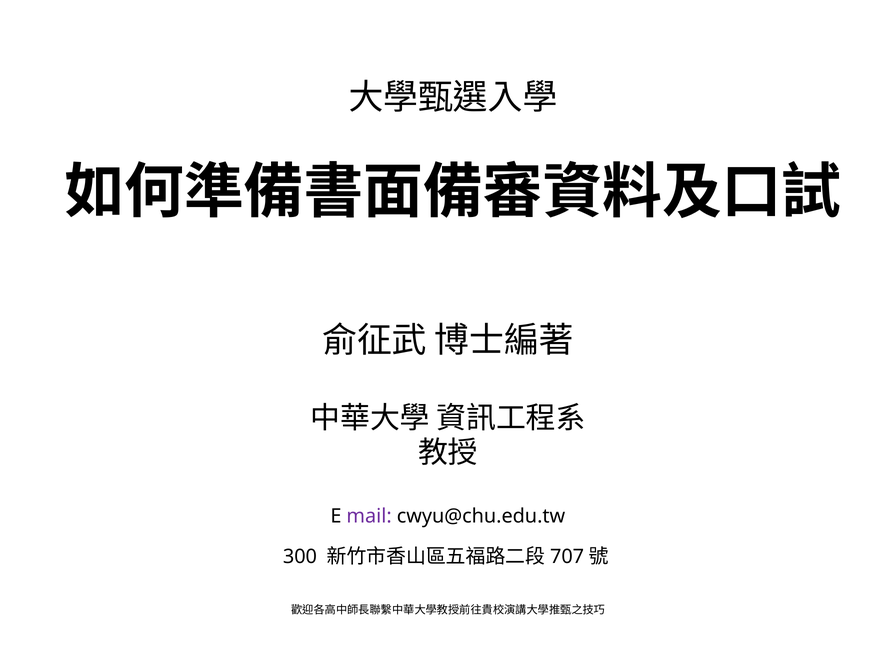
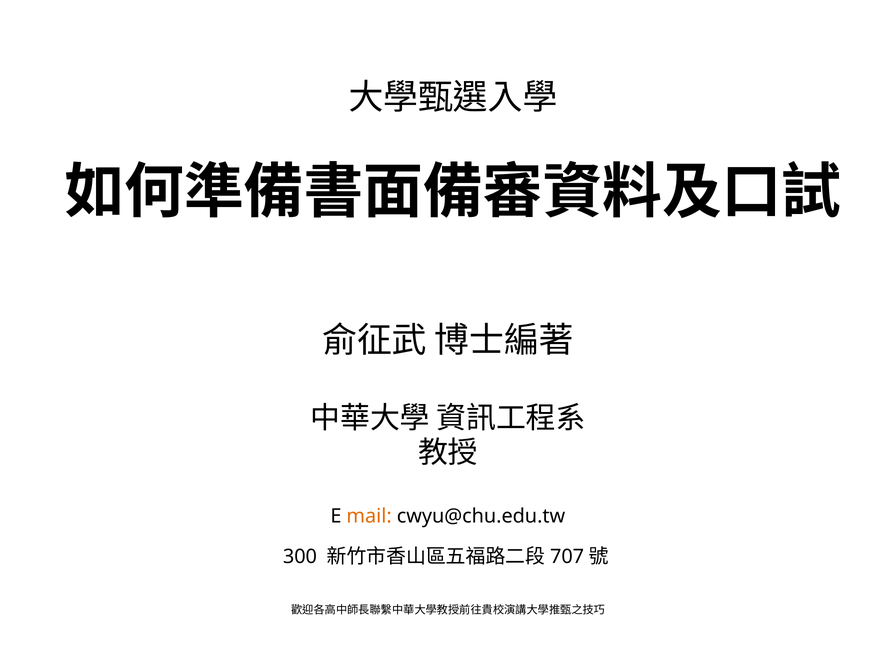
mail colour: purple -> orange (369, 516)
